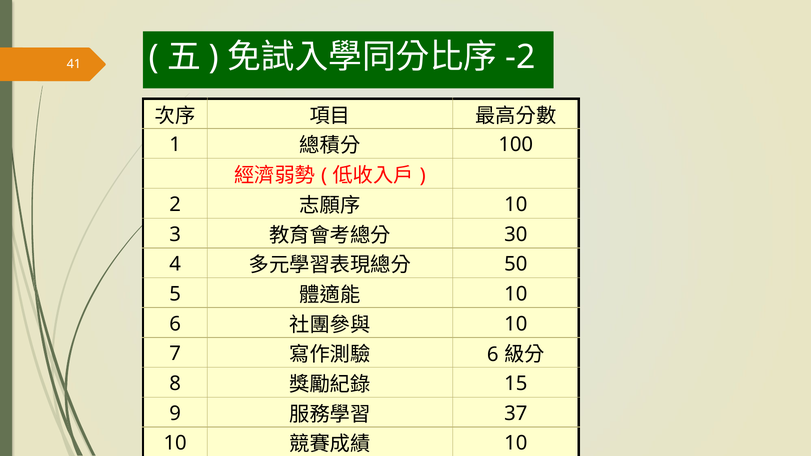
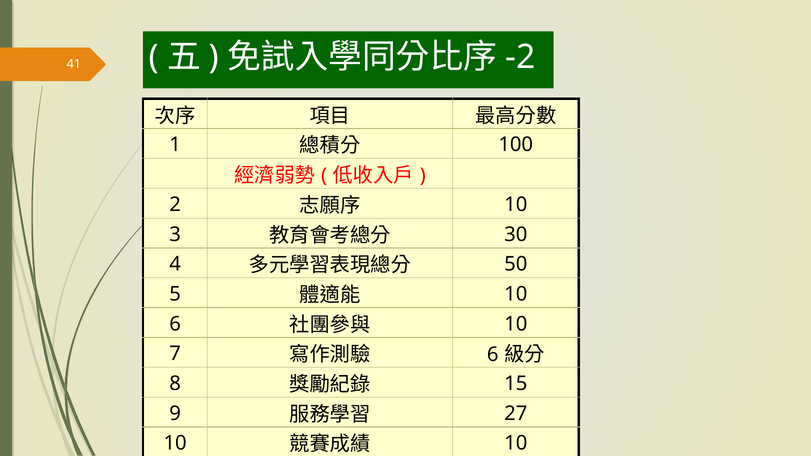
37: 37 -> 27 (516, 414)
